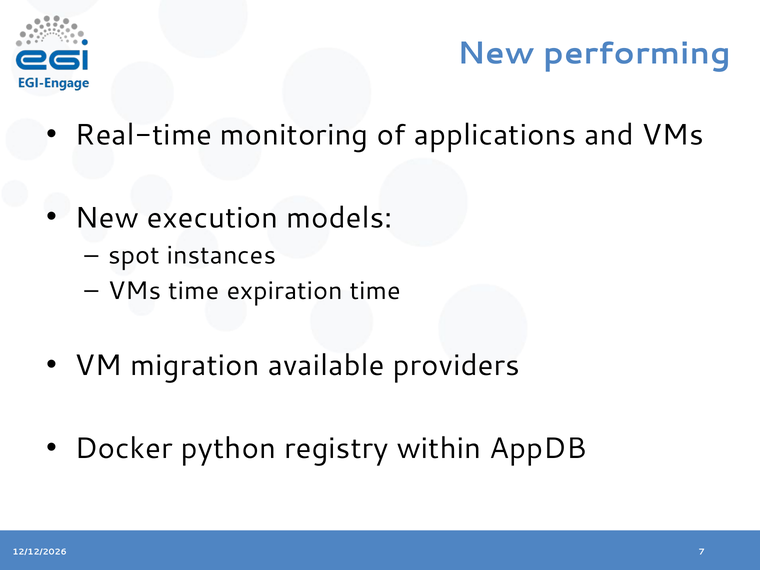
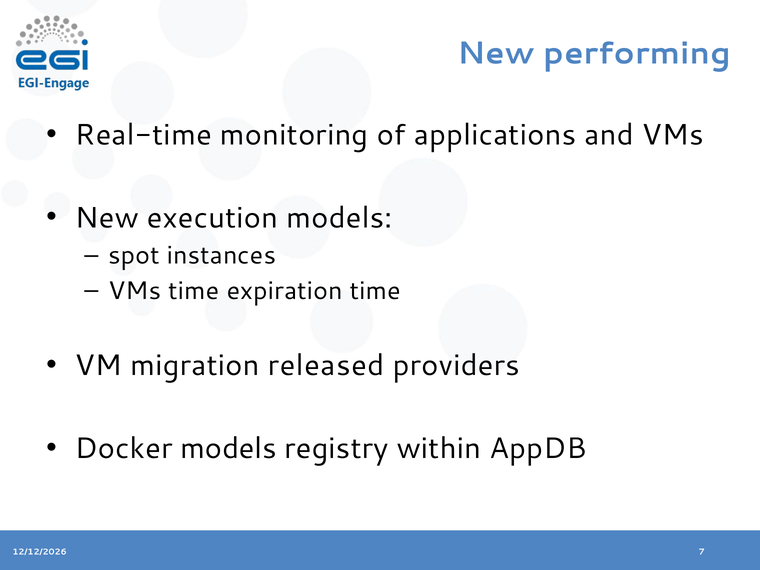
available: available -> released (326, 366)
Docker python: python -> models (229, 448)
